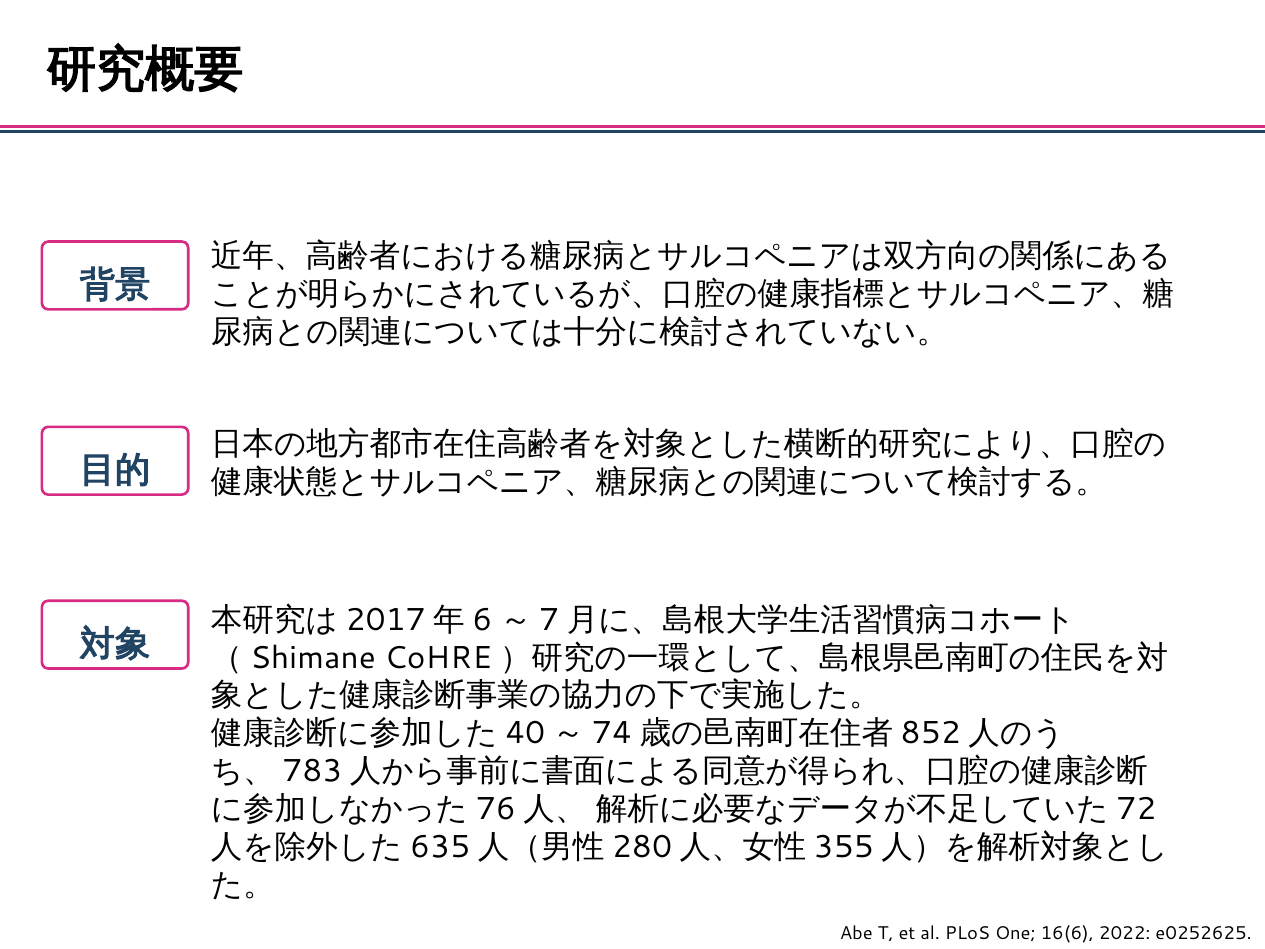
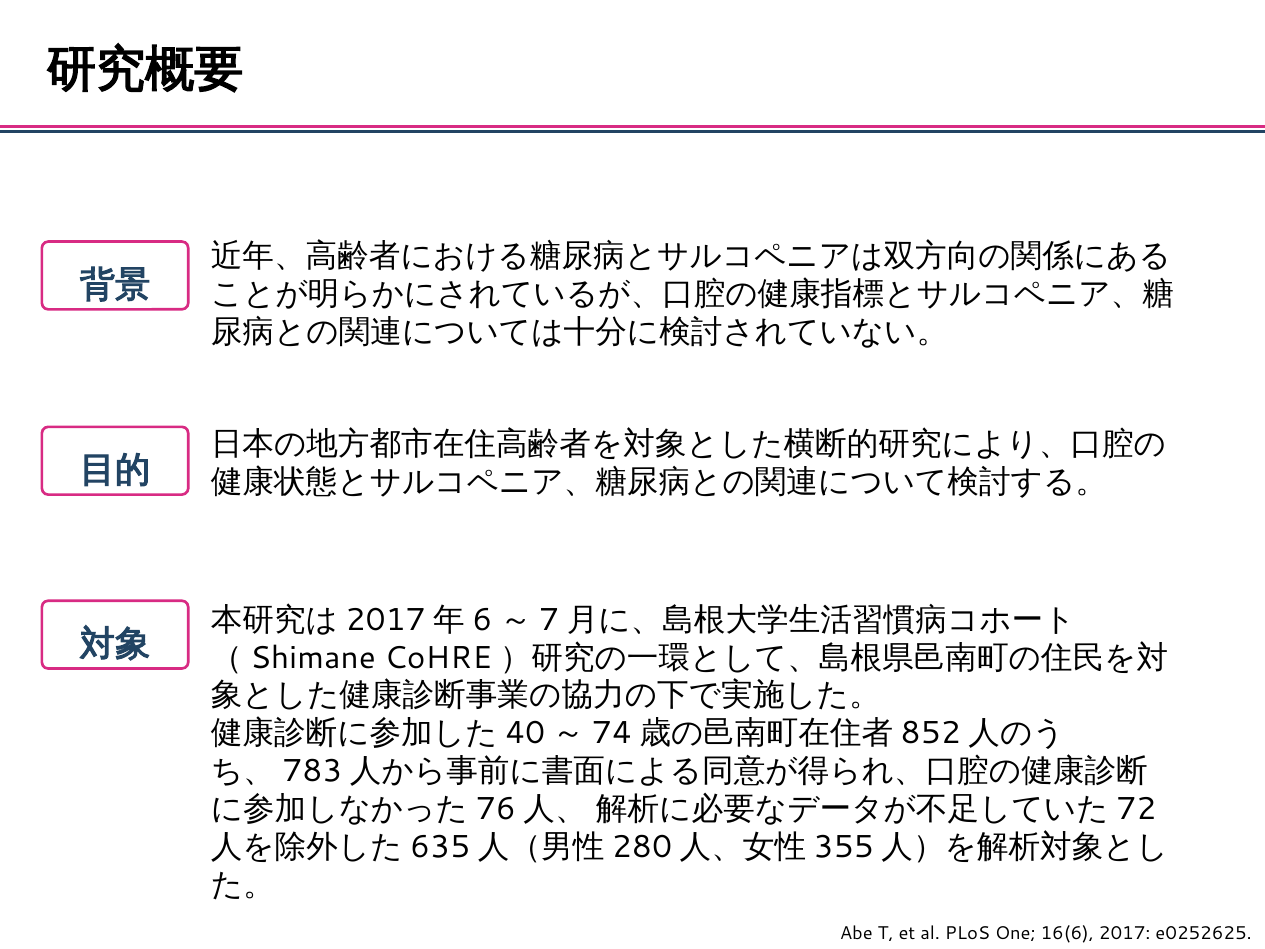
2022: 2022 -> 2017 (1125, 933)
